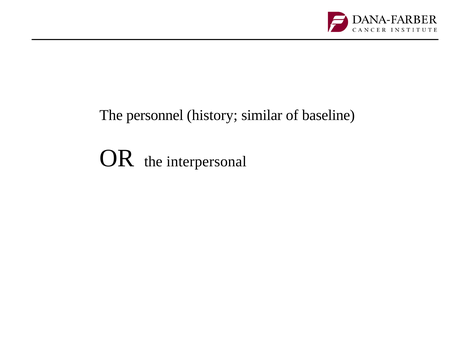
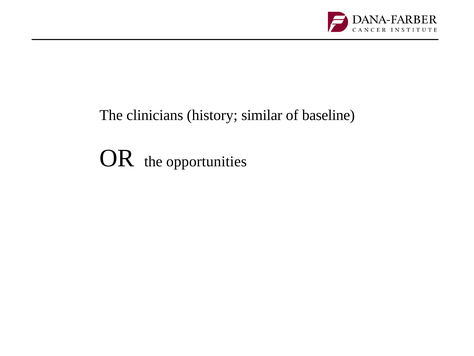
personnel: personnel -> clinicians (155, 115)
interpersonal: interpersonal -> opportunities (207, 161)
